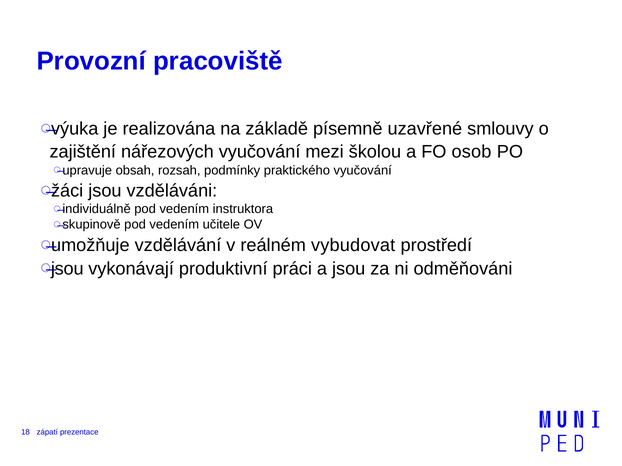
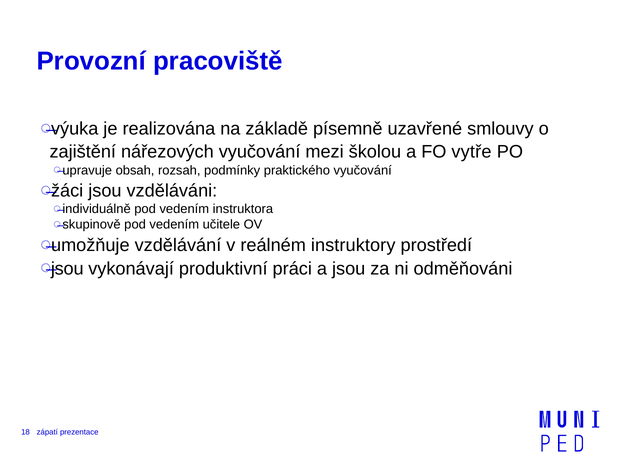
osob: osob -> vytře (471, 152)
vybudovat: vybudovat -> instruktory (353, 245)
